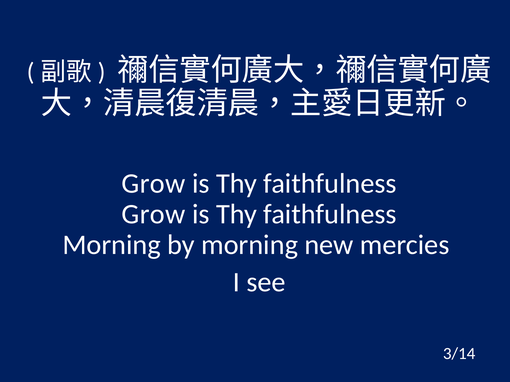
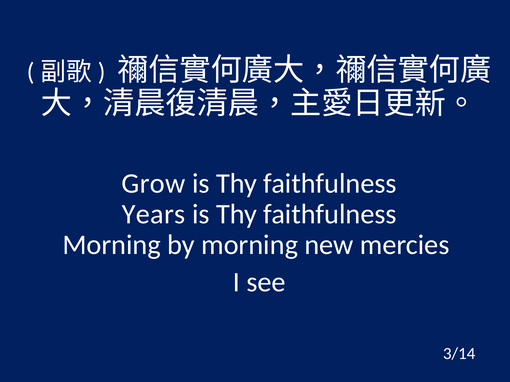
Grow: Grow -> Years (153, 214)
